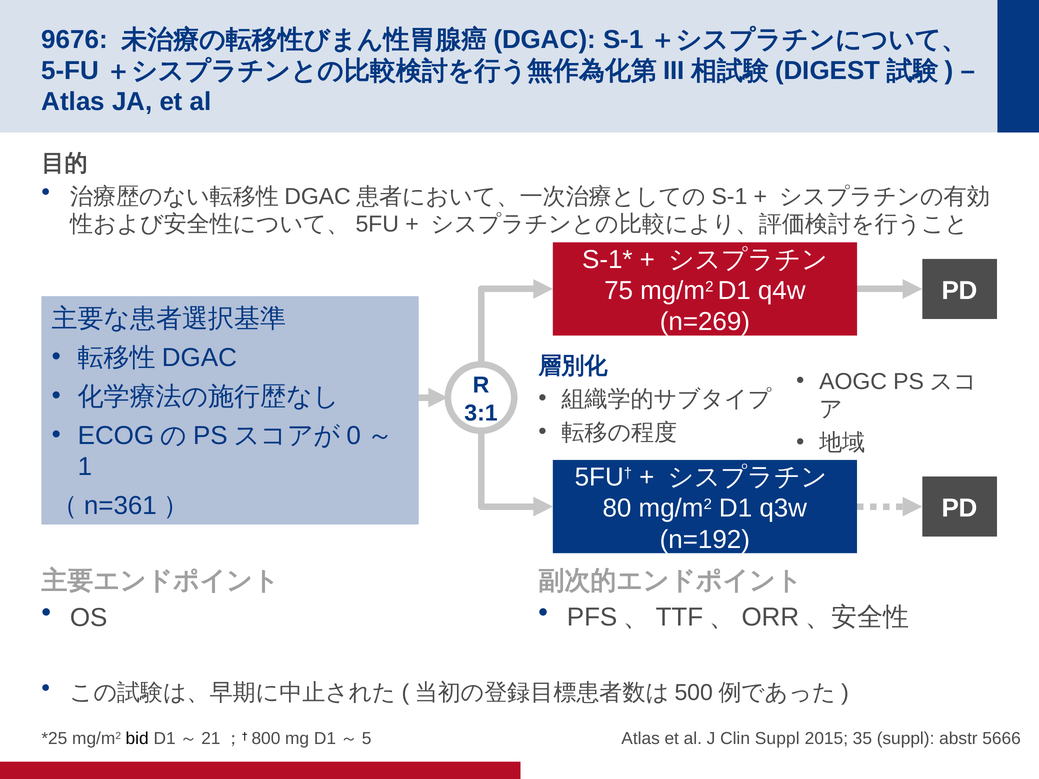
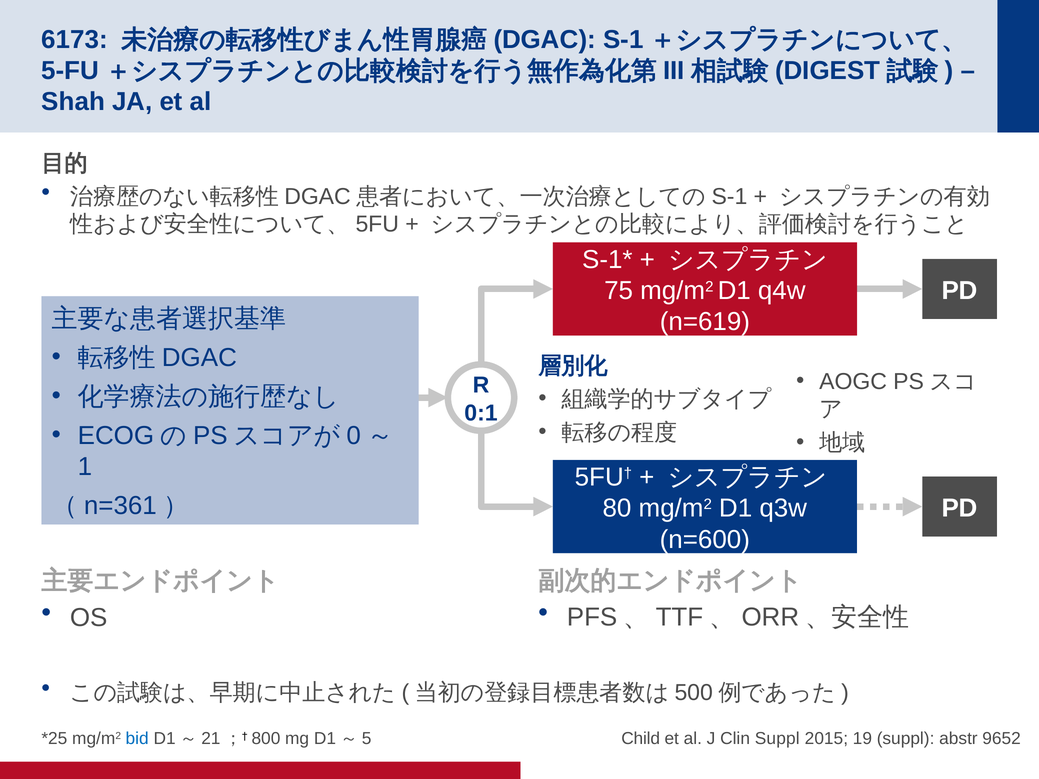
9676: 9676 -> 6173 (75, 40)
Atlas: Atlas -> Shah (73, 102)
n=269: n=269 -> n=619 (705, 322)
3:1: 3:1 -> 0:1 (481, 413)
n=192: n=192 -> n=600 (705, 540)
bid colour: black -> blue (137, 739)
Atlas: Atlas -> Child (641, 739)
35: 35 -> 19 (862, 739)
5666: 5666 -> 9652 (1002, 739)
